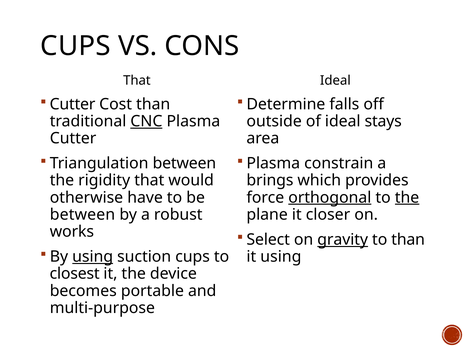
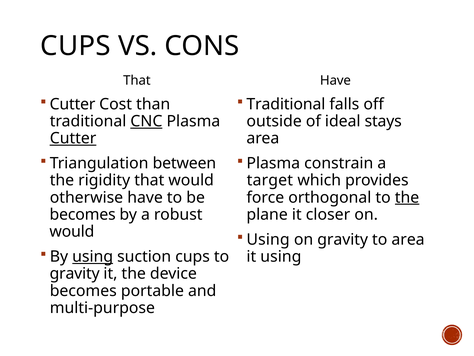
Ideal: Ideal -> Have (335, 81)
Determine: Determine -> Traditional (286, 104)
Cutter underline: none -> present (73, 138)
brings: brings -> target (270, 180)
orthogonal underline: present -> none (330, 197)
between: between -> becomes (83, 214)
works: works -> would (72, 231)
Select: Select -> Using (268, 239)
gravity underline: present -> none (343, 239)
to than: than -> area (408, 239)
closest: closest -> gravity (75, 273)
